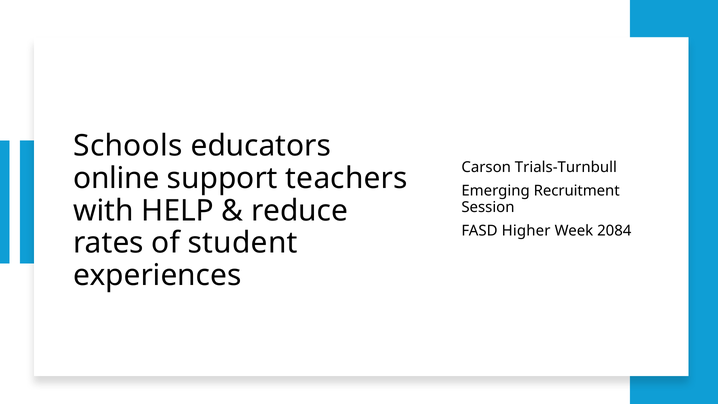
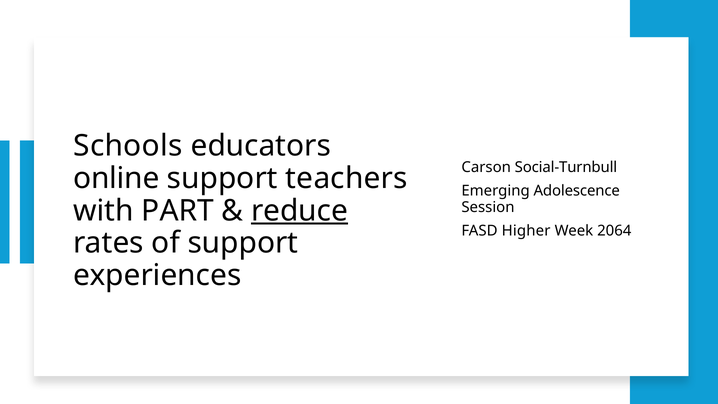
Trials-Turnbull: Trials-Turnbull -> Social-Turnbull (566, 167)
Recruitment: Recruitment -> Adolescence (577, 191)
HELP: HELP -> PART (178, 211)
reduce underline: none -> present (300, 211)
2084: 2084 -> 2064 (614, 231)
of student: student -> support (243, 243)
